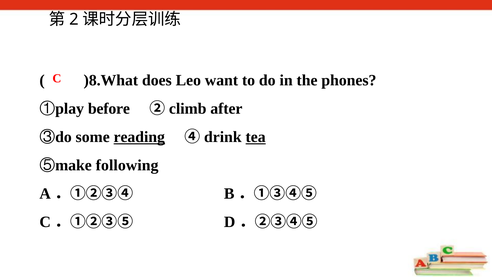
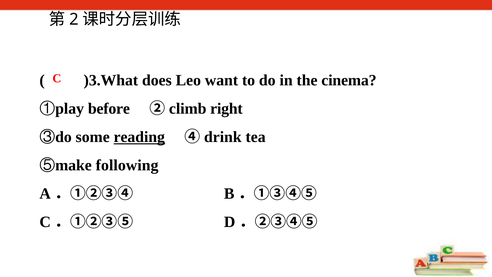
)8.What: )8.What -> )3.What (111, 80)
phones: phones -> cinema (349, 80)
after: after -> right (226, 109)
tea underline: present -> none (256, 137)
